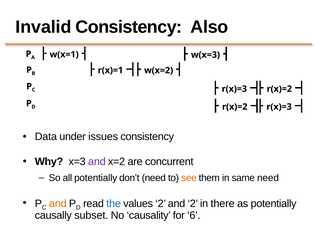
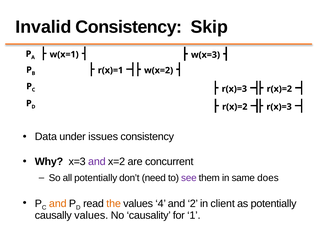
Also: Also -> Skip (209, 27)
see colour: orange -> purple (189, 178)
same need: need -> does (268, 178)
the colour: blue -> orange (114, 204)
values 2: 2 -> 4 (161, 204)
there: there -> client (223, 204)
causally subset: subset -> values (91, 215)
6: 6 -> 1 (194, 215)
